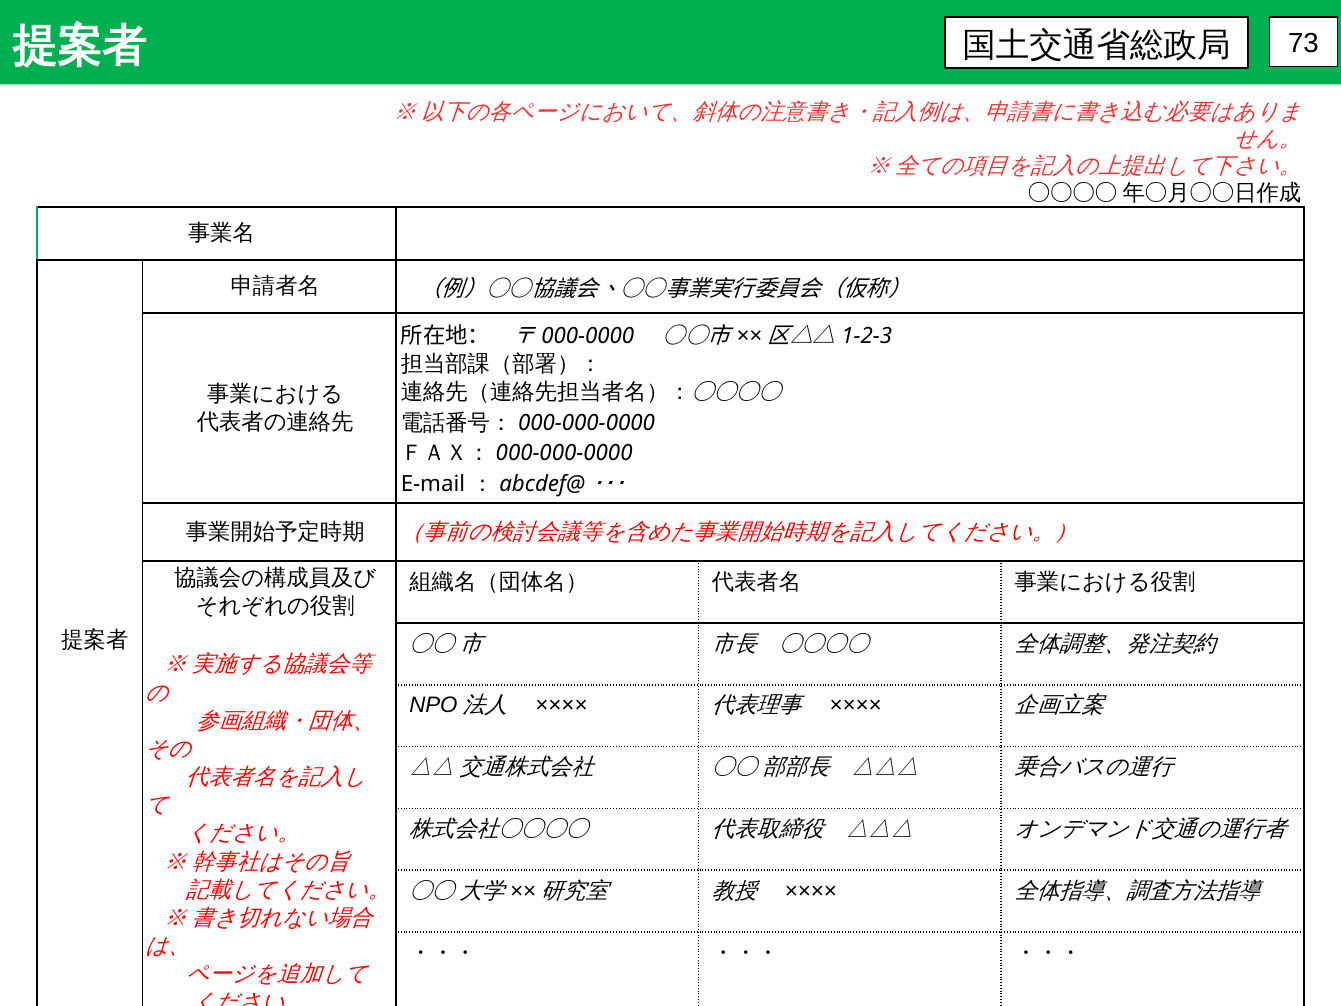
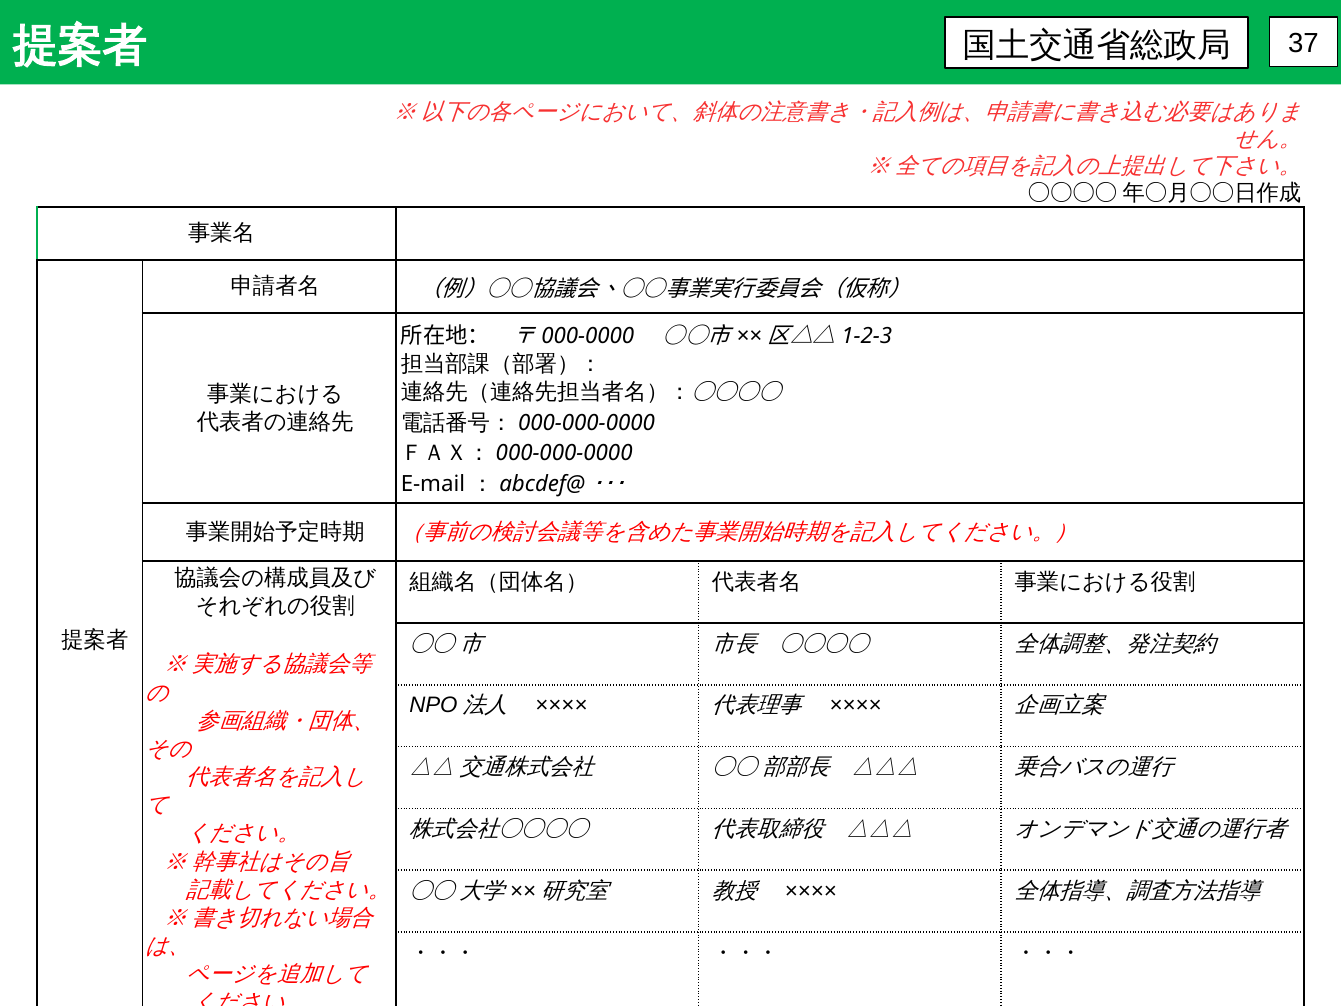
73: 73 -> 37 (1303, 44)
